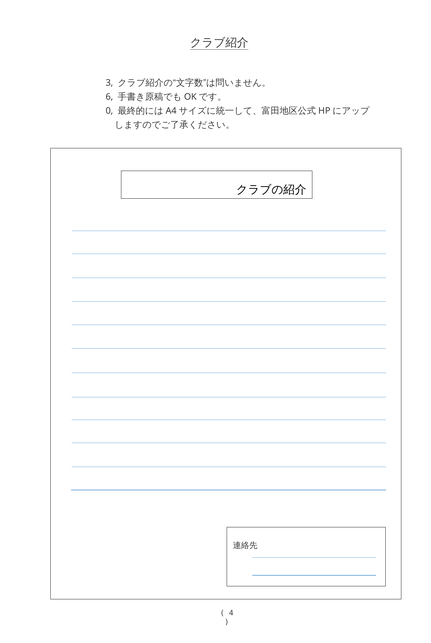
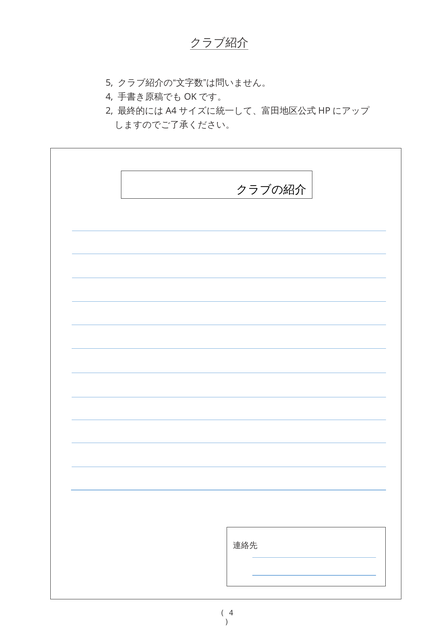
3: 3 -> 5 (109, 83)
6: 6 -> 4 (109, 97)
0: 0 -> 2 (109, 111)
